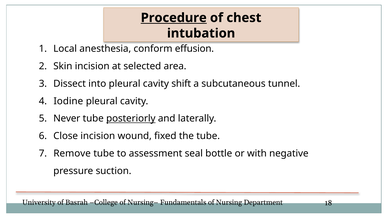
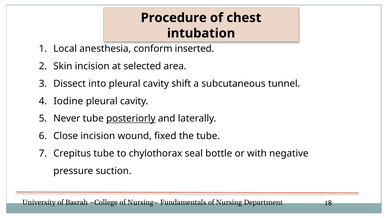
Procedure underline: present -> none (174, 18)
effusion: effusion -> inserted (194, 49)
Remove: Remove -> Crepitus (72, 154)
assessment: assessment -> chylothorax (156, 154)
